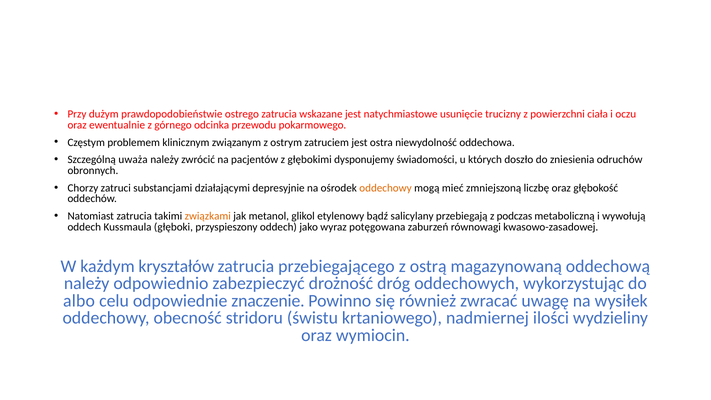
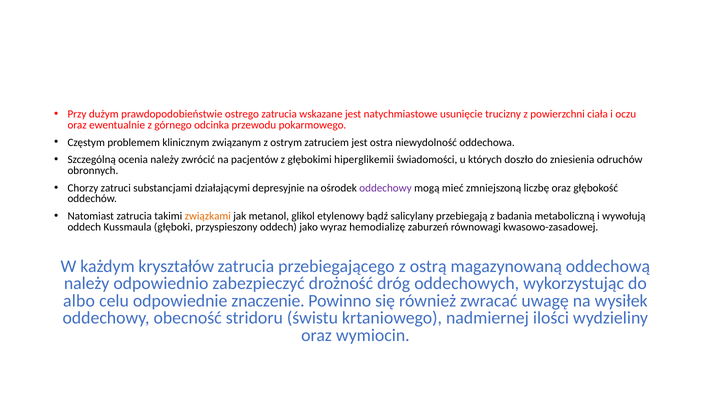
uważa: uważa -> ocenia (133, 160)
dysponujemy: dysponujemy -> hiperglikemii (364, 160)
oddechowy colour: orange -> purple (386, 188)
podczas: podczas -> badania (515, 216)
potęgowana: potęgowana -> hemodializę (377, 227)
